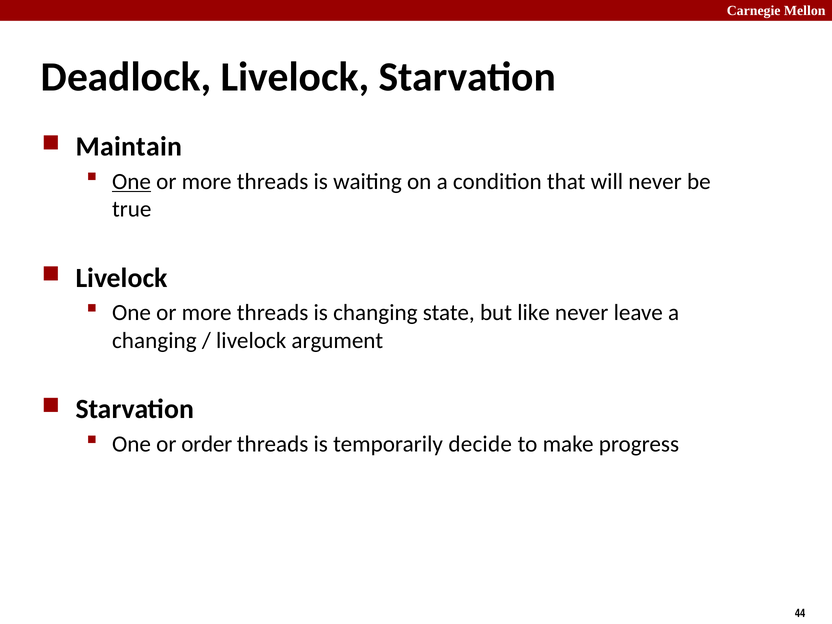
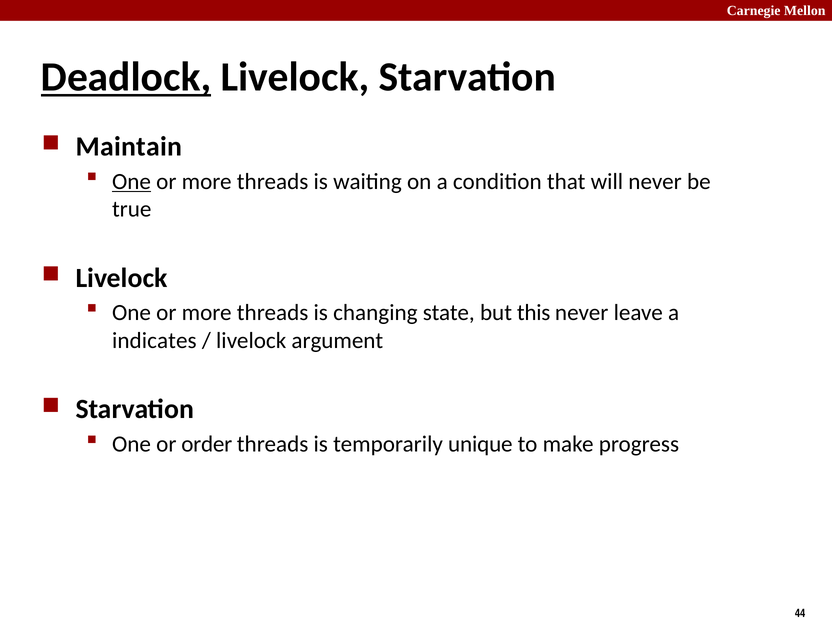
Deadlock underline: none -> present (126, 77)
like: like -> this (534, 313)
changing: changing -> indicates (154, 341)
decide: decide -> unique (480, 444)
